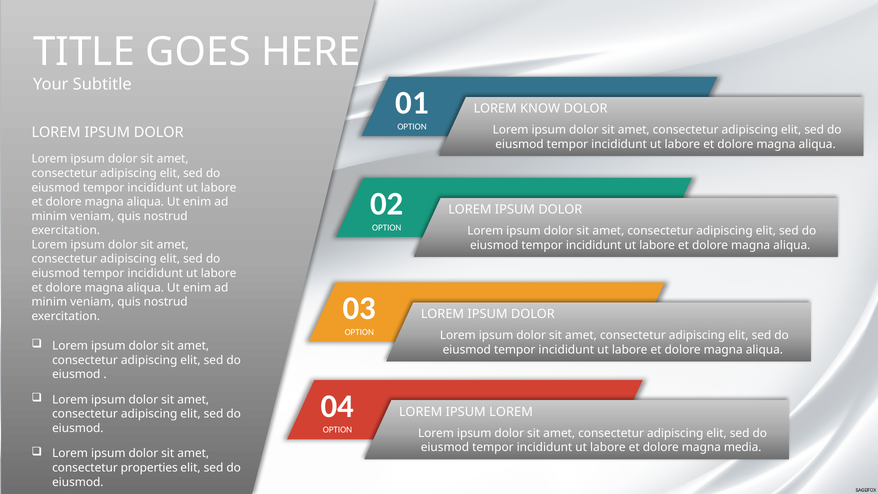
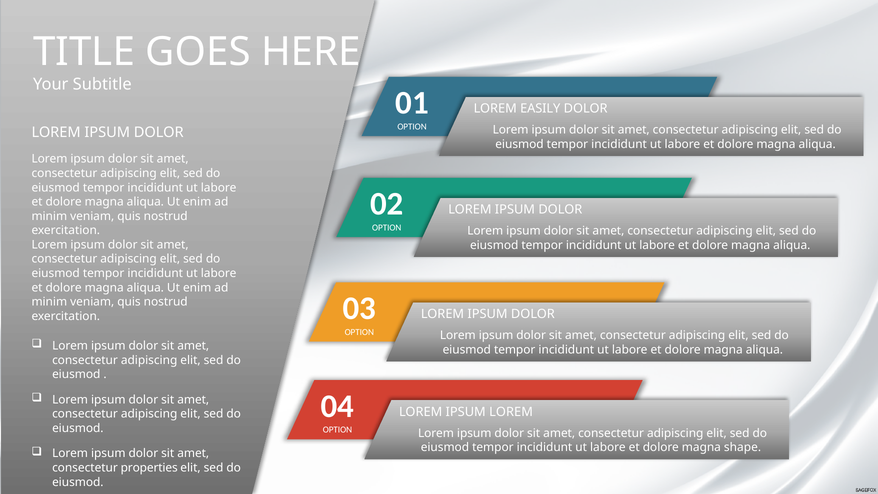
KNOW: KNOW -> EASILY (540, 109)
media: media -> shape (743, 447)
